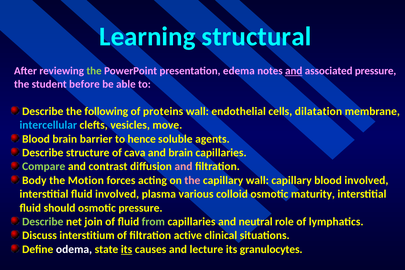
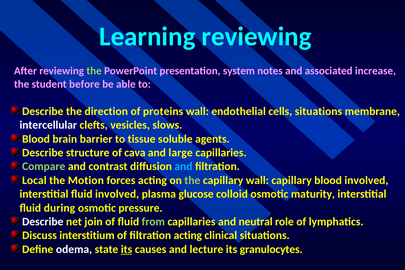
Learning structural: structural -> reviewing (257, 37)
edema: edema -> system (239, 71)
and underline: present -> none (294, 71)
associated pressure: pressure -> increase (375, 71)
following: following -> direction (106, 111)
cells dilatation: dilatation -> situations (318, 111)
intercellular colour: light blue -> white (48, 125)
move: move -> slows (167, 125)
hence: hence -> tissue (142, 139)
and brain: brain -> large (181, 153)
and colour: pink -> light blue (183, 167)
Body: Body -> Local (34, 180)
the colour: pink -> light green (192, 180)
various: various -> glucose (196, 194)
should: should -> during (59, 208)
Describe colour: light green -> white (43, 222)
filtration active: active -> acting (188, 235)
